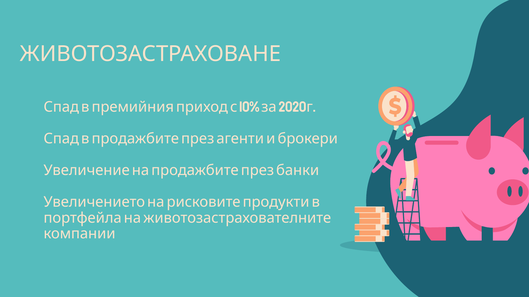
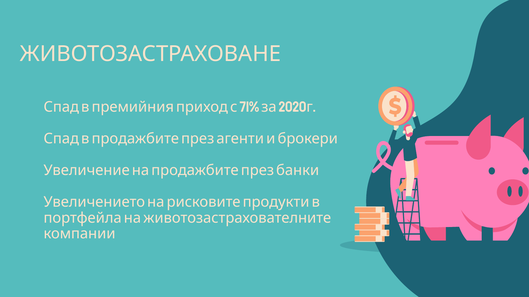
10%: 10% -> 71% (249, 107)
